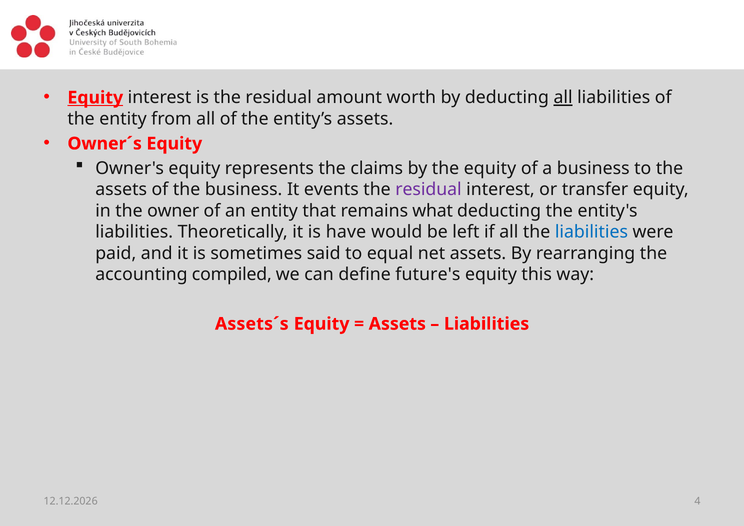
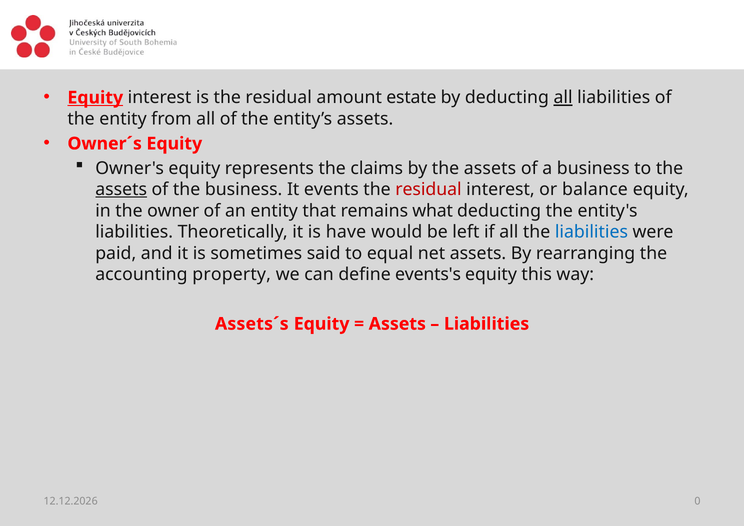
worth: worth -> estate (411, 98)
by the equity: equity -> assets (490, 168)
assets underline: none -> present (121, 190)
residual colour: purple -> red (428, 190)
transfer: transfer -> balance (595, 190)
compiled: compiled -> property (232, 274)
future's: future's -> events's (428, 274)
4: 4 -> 0 (697, 501)
